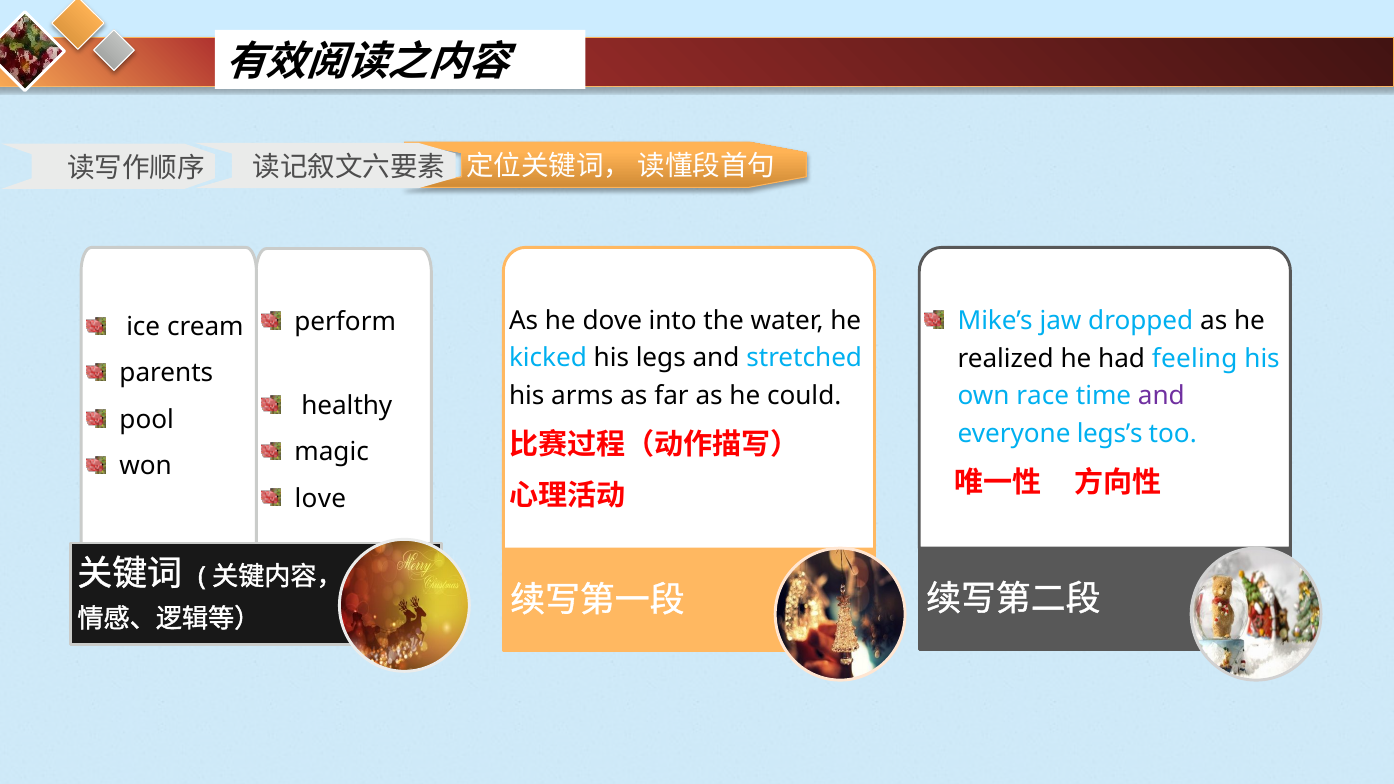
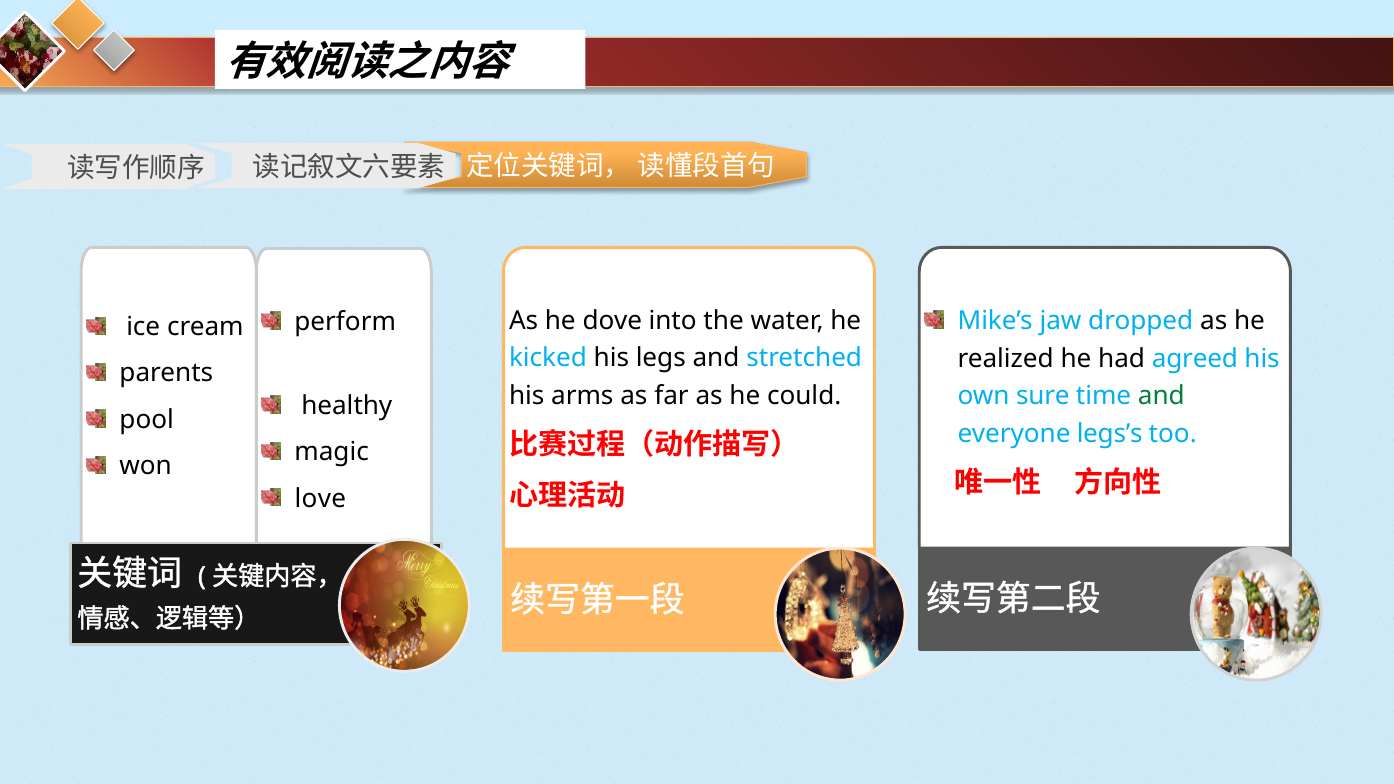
feeling: feeling -> agreed (1195, 358)
race: race -> sure (1043, 396)
and colour: purple -> green (1161, 396)
